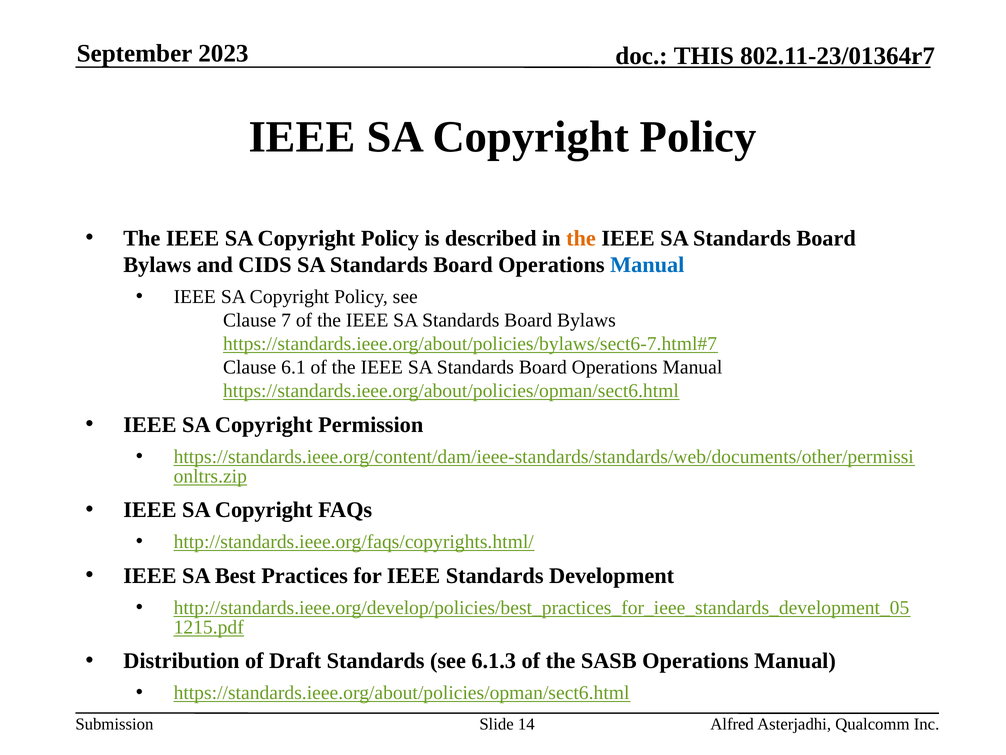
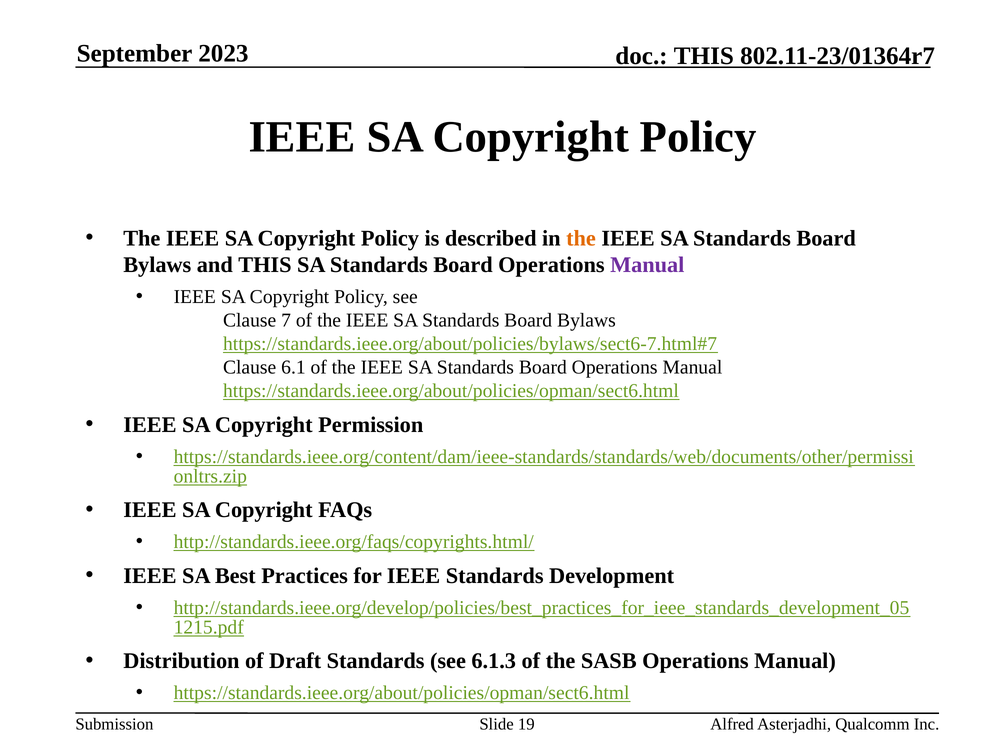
and CIDS: CIDS -> THIS (265, 265)
Manual colour: blue -> purple (647, 265)
14: 14 -> 19 (526, 724)
